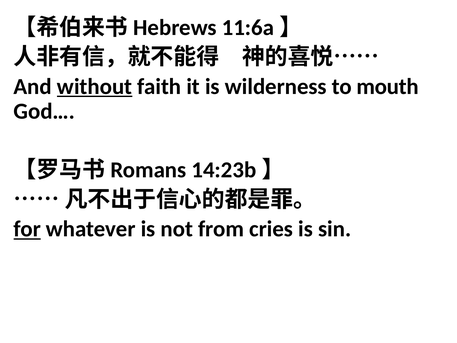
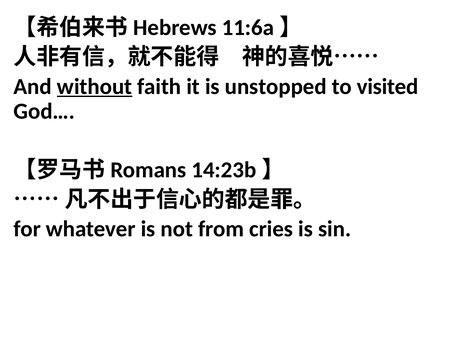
wilderness: wilderness -> unstopped (276, 86)
mouth: mouth -> visited (388, 86)
for underline: present -> none (27, 229)
